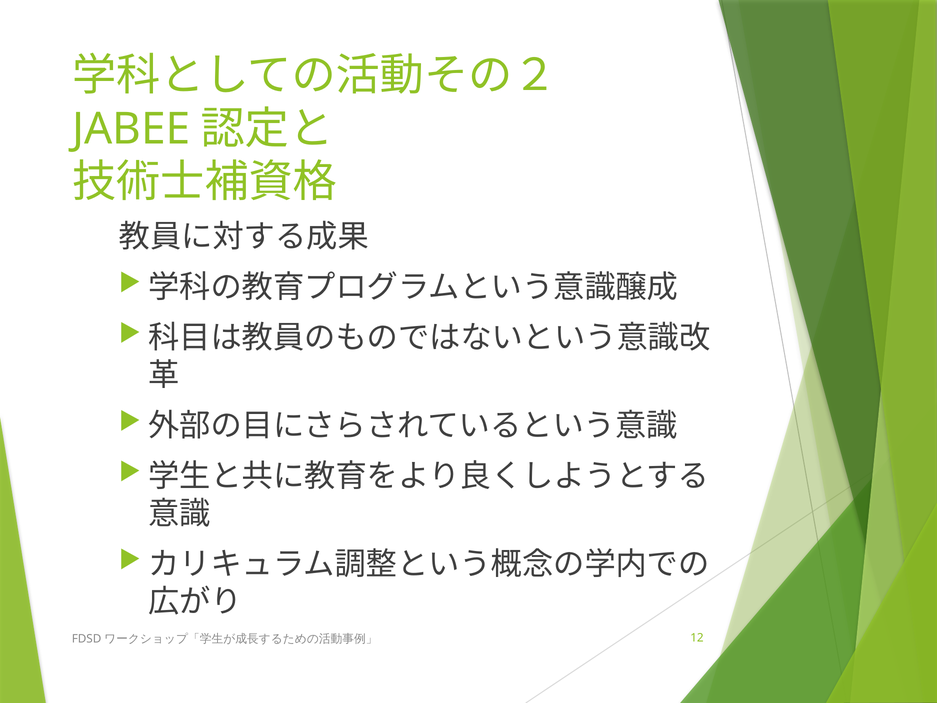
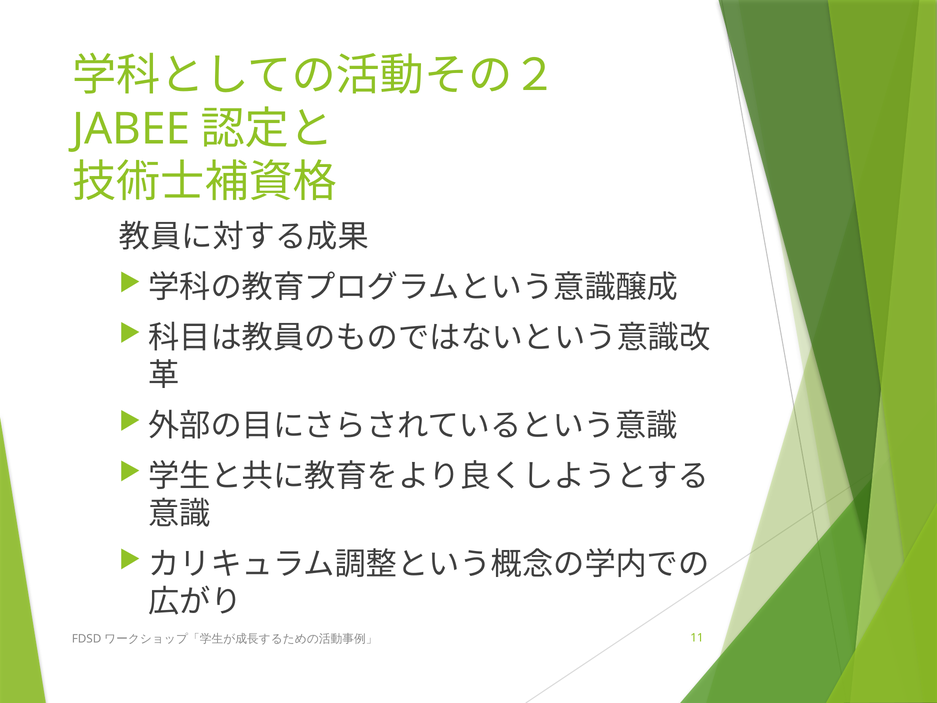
12: 12 -> 11 (697, 638)
